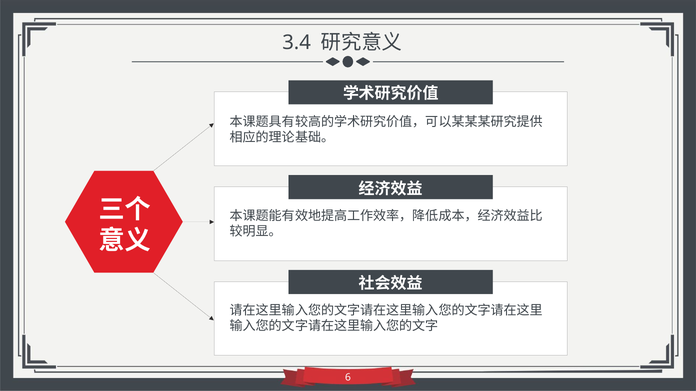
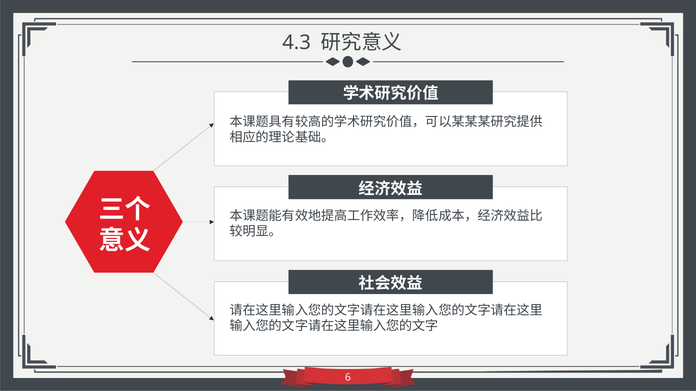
3.4: 3.4 -> 4.3 (297, 43)
